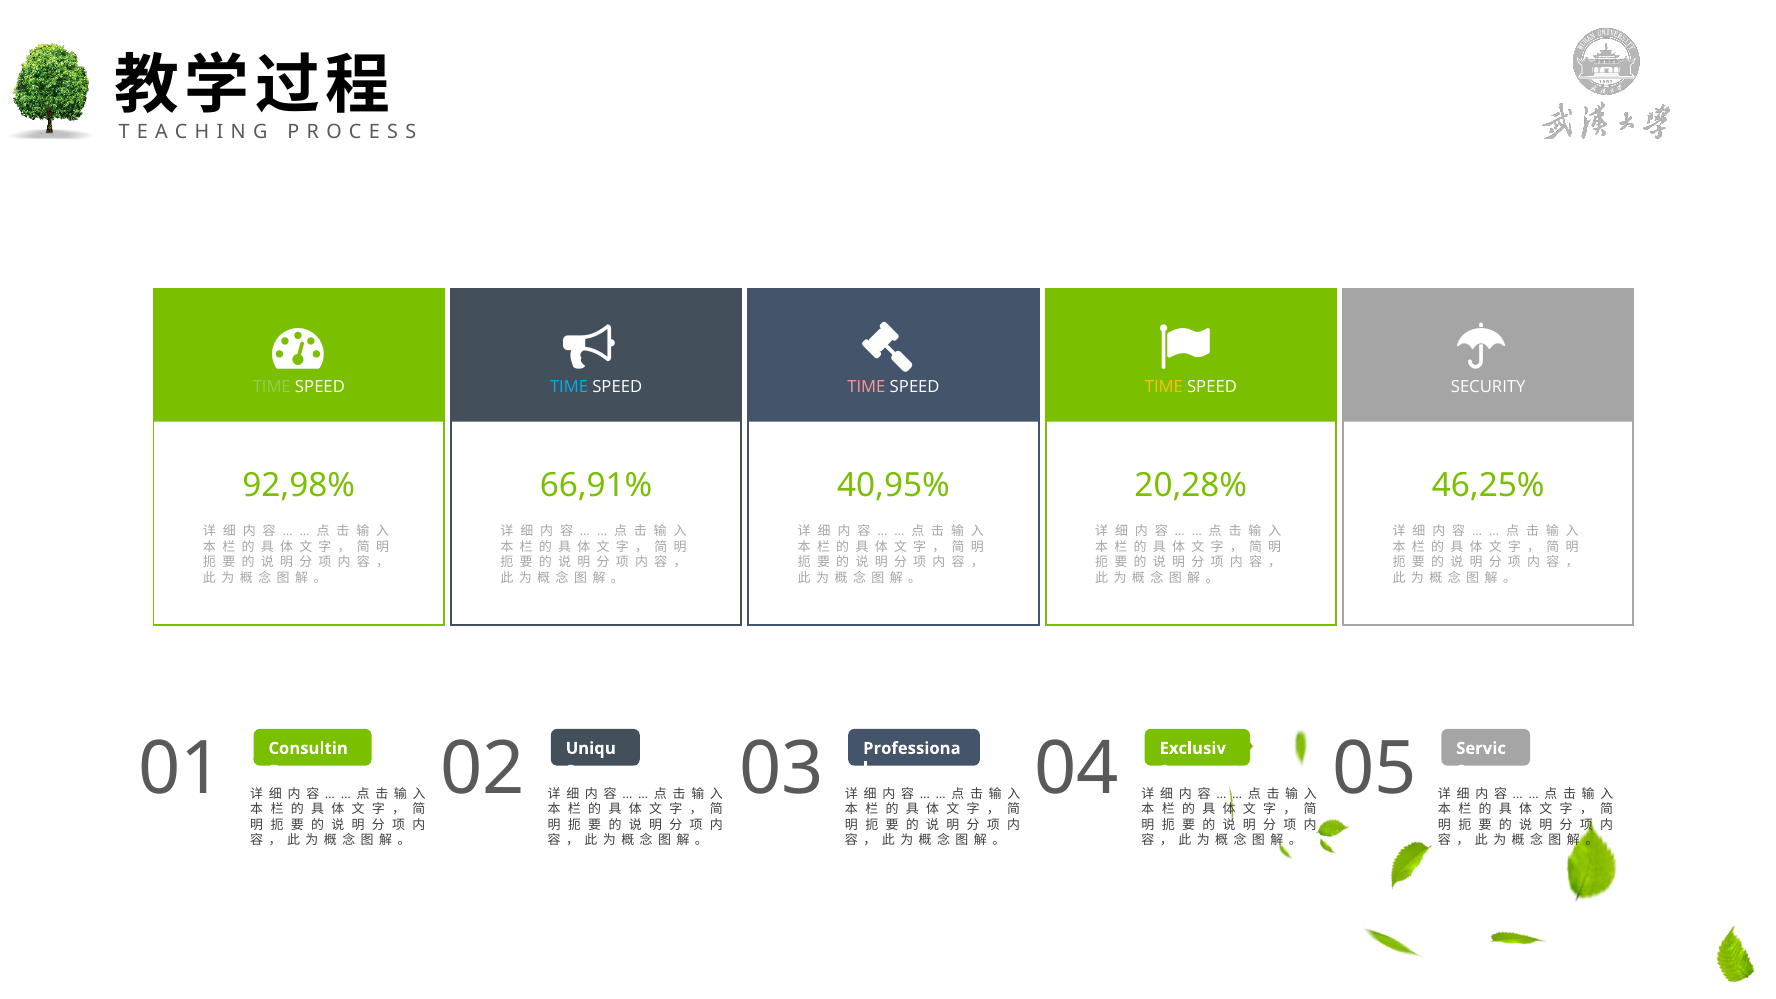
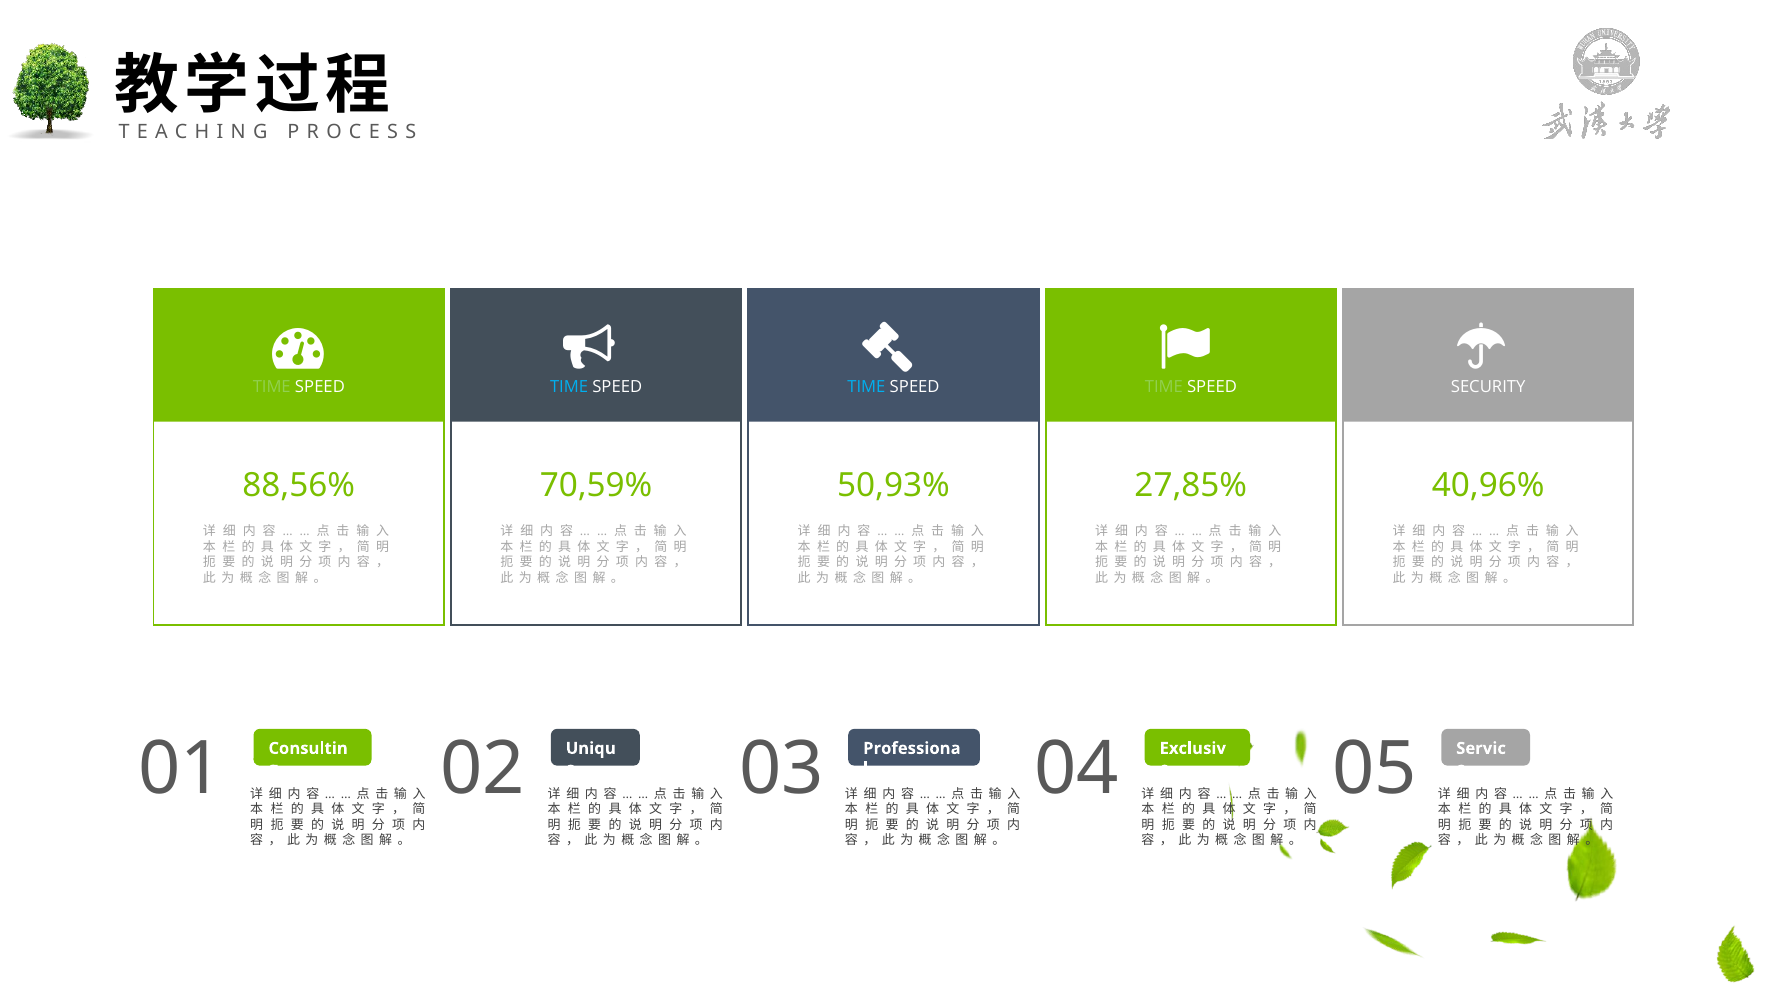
TIME colour: pink -> light blue (866, 387)
TIME colour: yellow -> light green (1164, 387)
92,98%: 92,98% -> 88,56% (299, 485)
66,91%: 66,91% -> 70,59% (596, 485)
40,95%: 40,95% -> 50,93% (893, 485)
20,28%: 20,28% -> 27,85% (1191, 485)
46,25%: 46,25% -> 40,96% (1488, 485)
